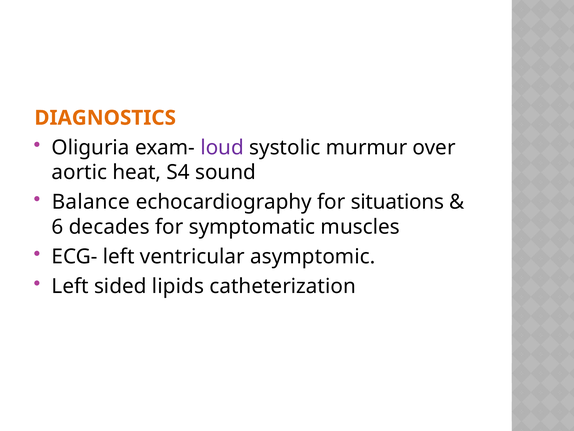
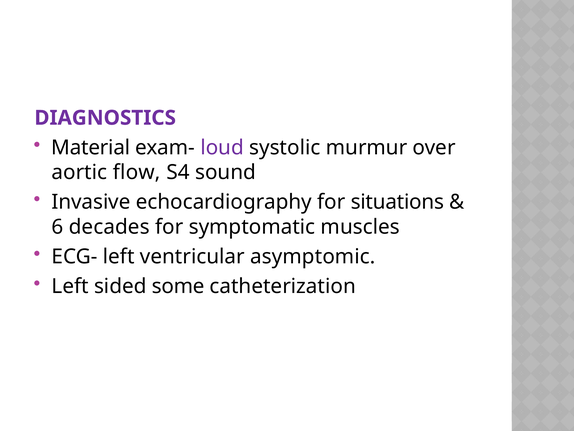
DIAGNOSTICS colour: orange -> purple (105, 118)
Oliguria: Oliguria -> Material (91, 147)
heat: heat -> flow (137, 172)
Balance: Balance -> Invasive (91, 202)
lipids: lipids -> some (178, 286)
